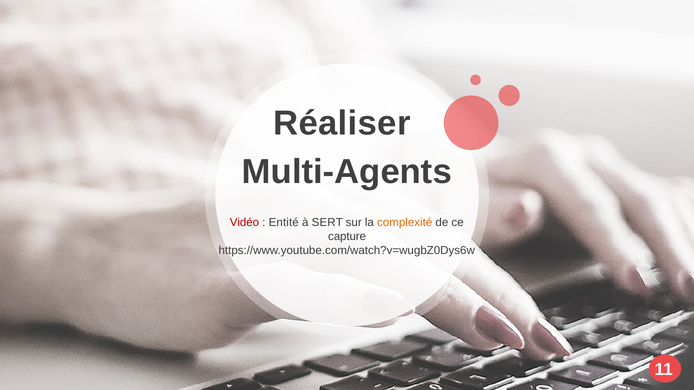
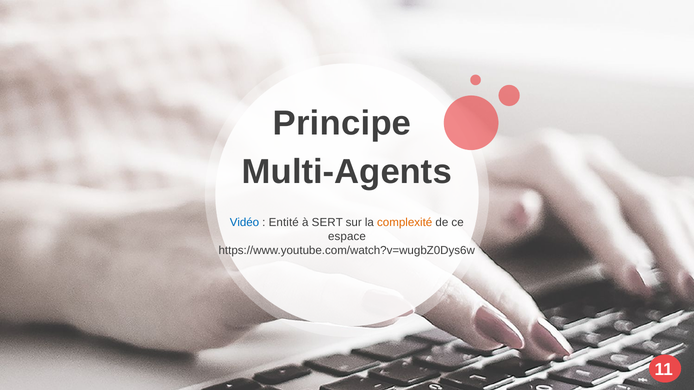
Réaliser: Réaliser -> Principe (342, 123)
Vidéo colour: red -> blue (244, 223)
capture: capture -> espace (347, 237)
